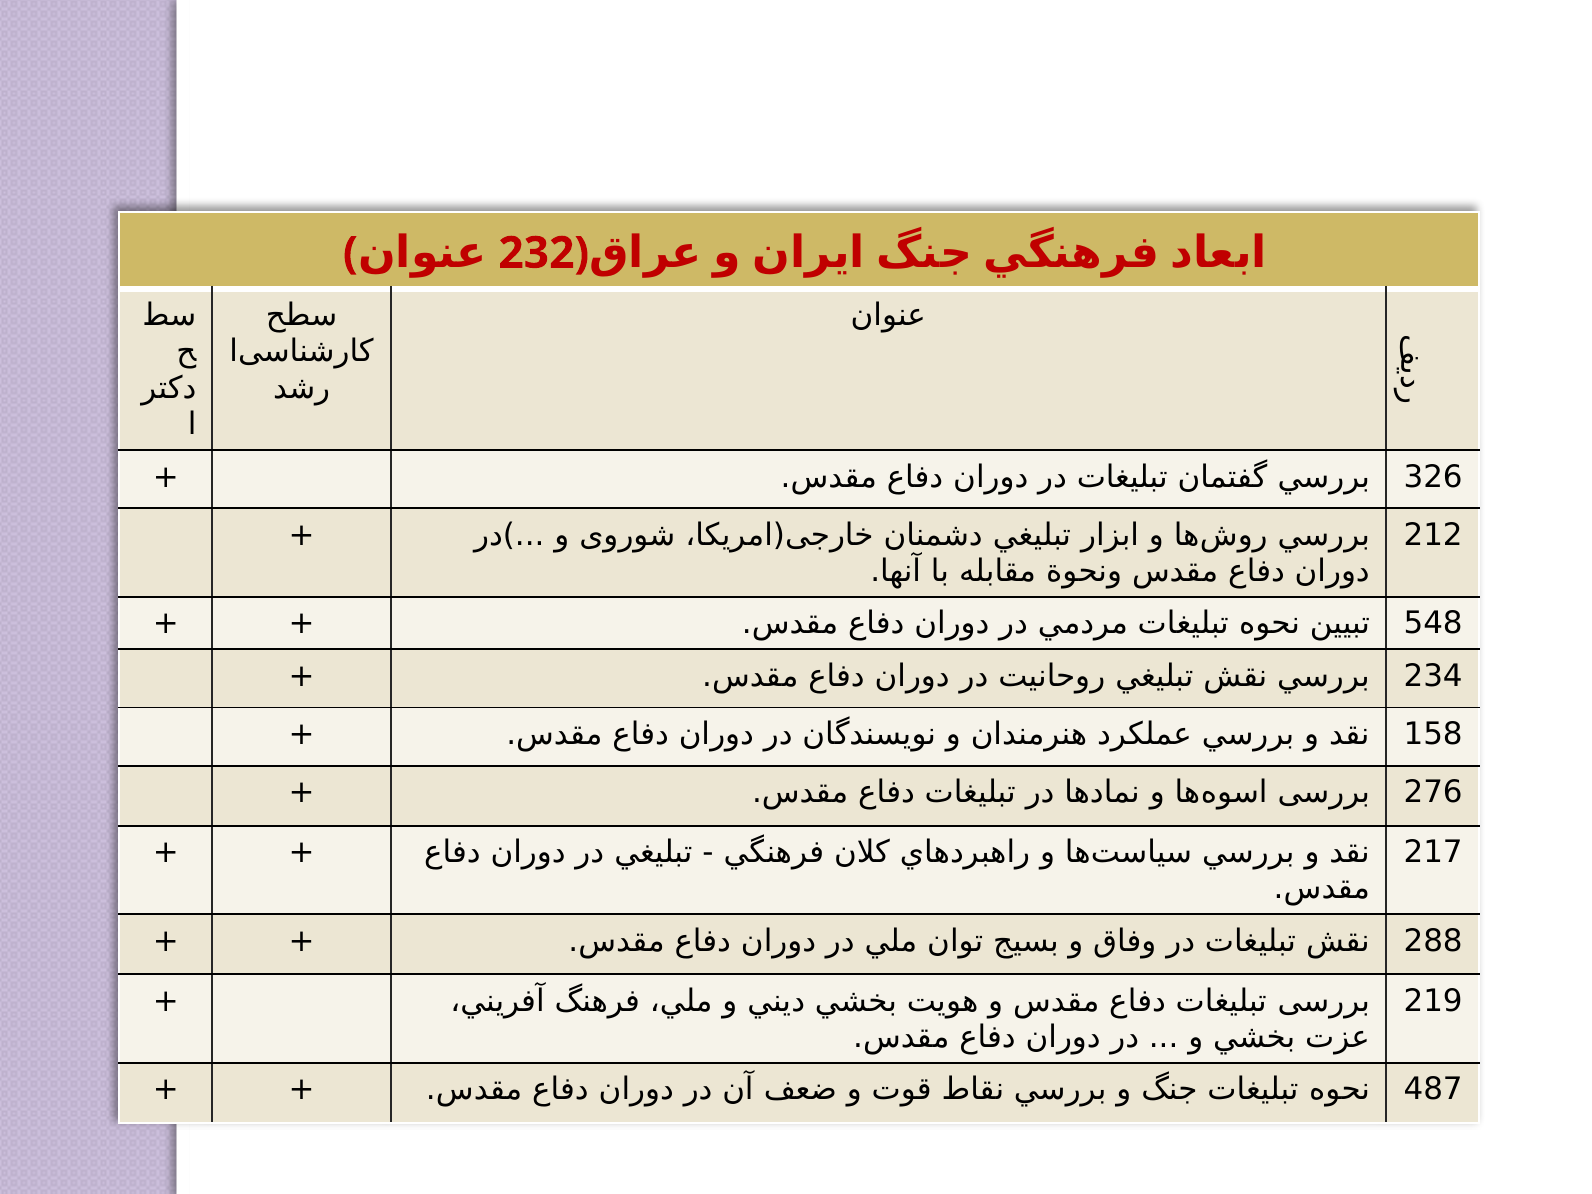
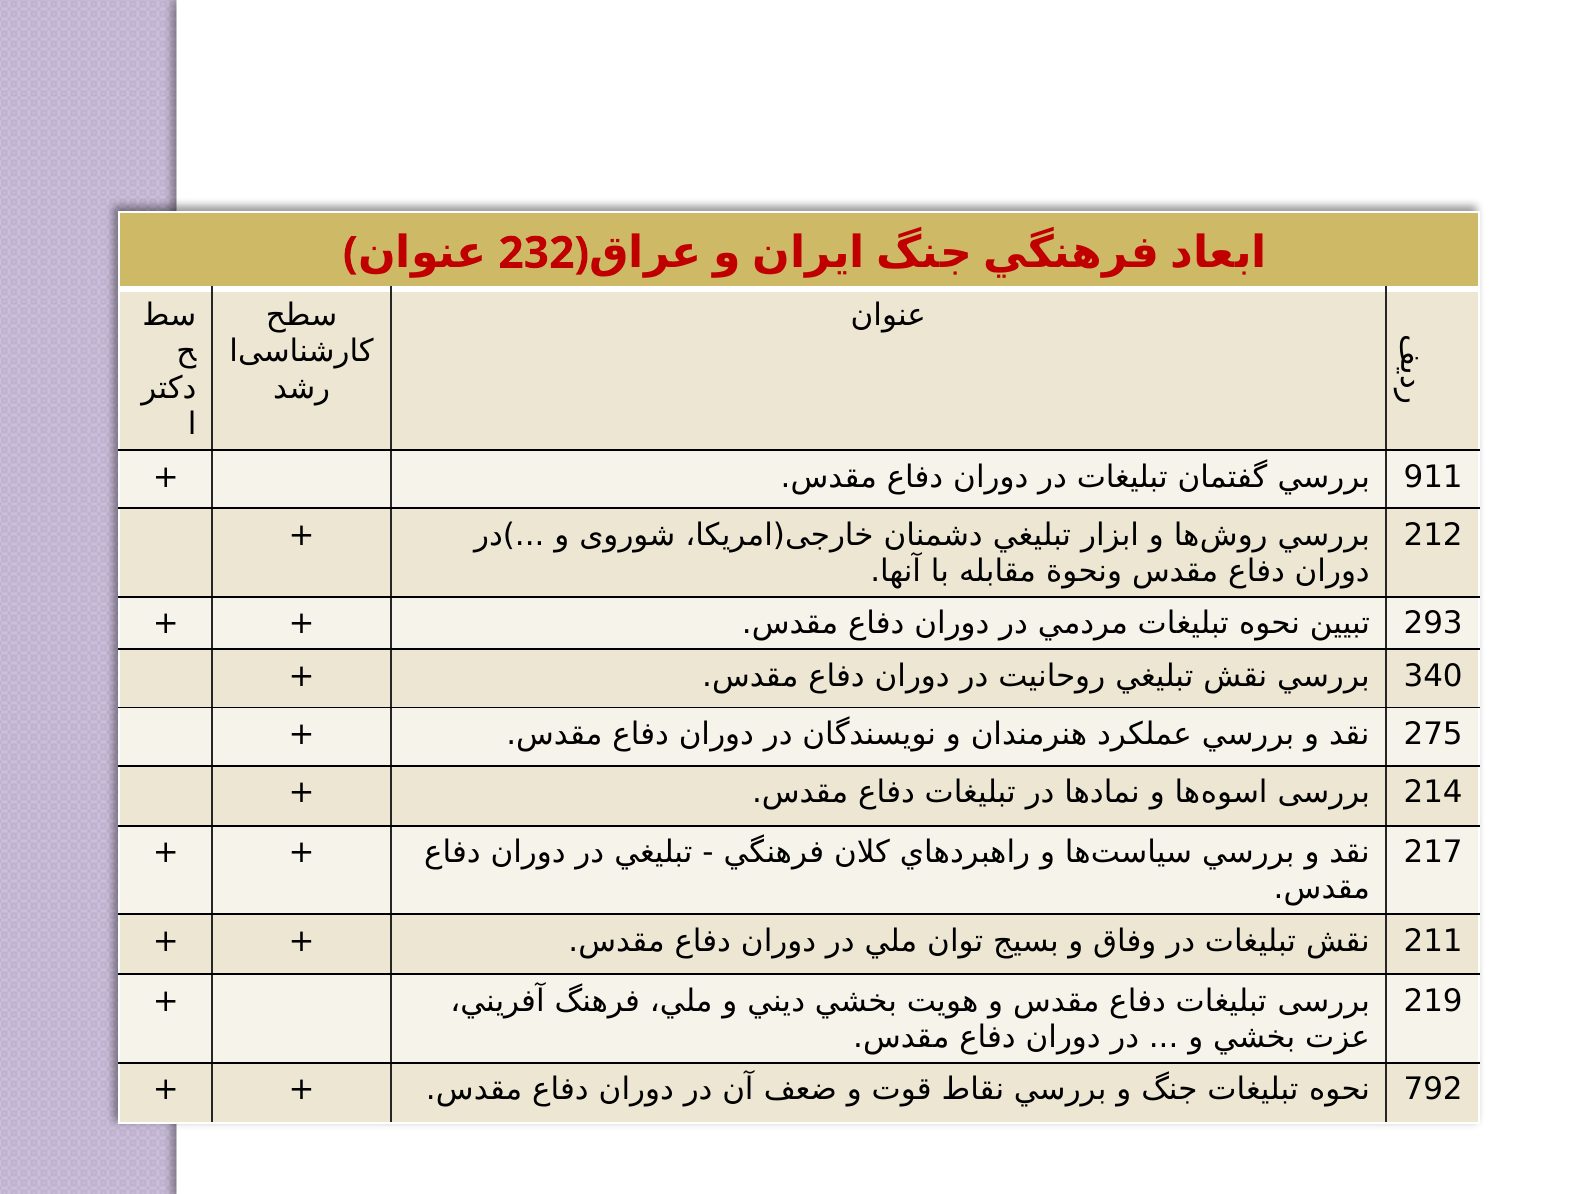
326: 326 -> 911 (1433, 477)
548: 548 -> 293 (1433, 624)
234: 234 -> 340 (1433, 676)
158: 158 -> 275 (1433, 734)
276: 276 -> 214 (1433, 792)
288: 288 -> 211 (1433, 941)
487: 487 -> 792 (1433, 1090)
